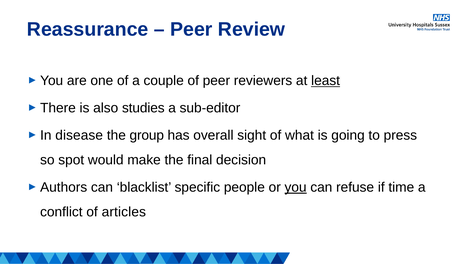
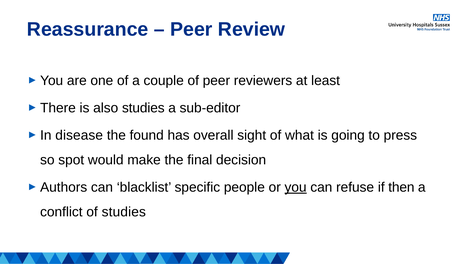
least underline: present -> none (326, 81)
group: group -> found (147, 135)
time: time -> then (401, 187)
of articles: articles -> studies (124, 212)
